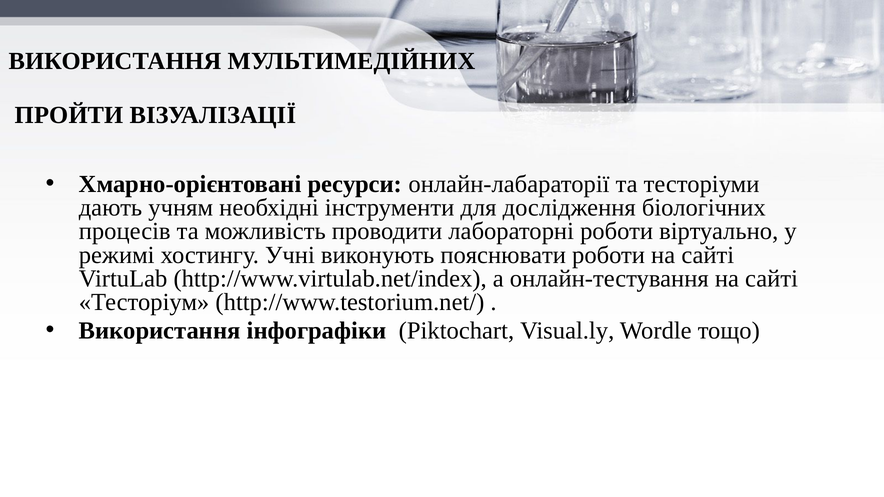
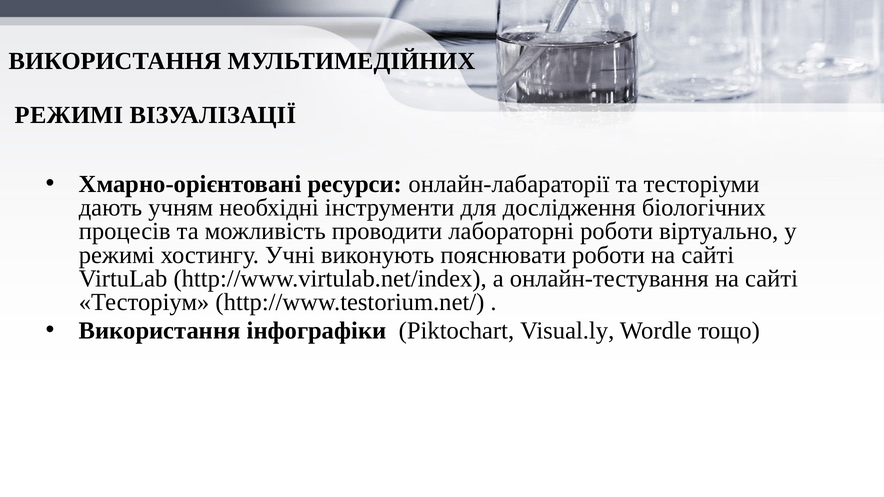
ПРОЙТИ: ПРОЙТИ -> РЕЖИМІ (69, 115)
